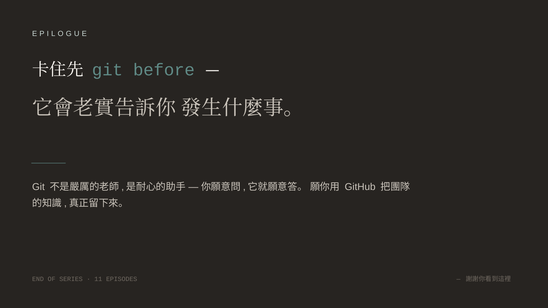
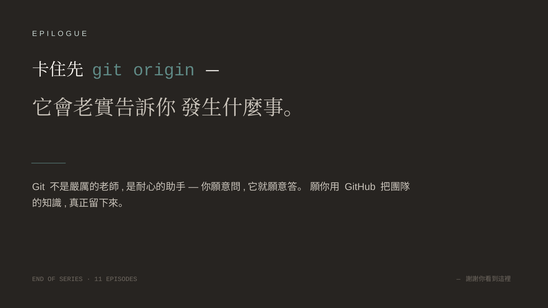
before: before -> origin (164, 70)
